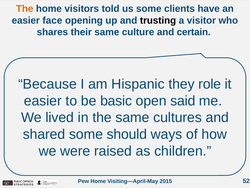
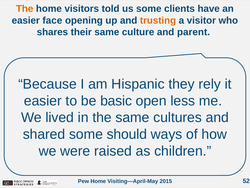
trusting colour: black -> orange (158, 20)
certain: certain -> parent (194, 32)
role: role -> rely (210, 84)
said: said -> less (183, 101)
